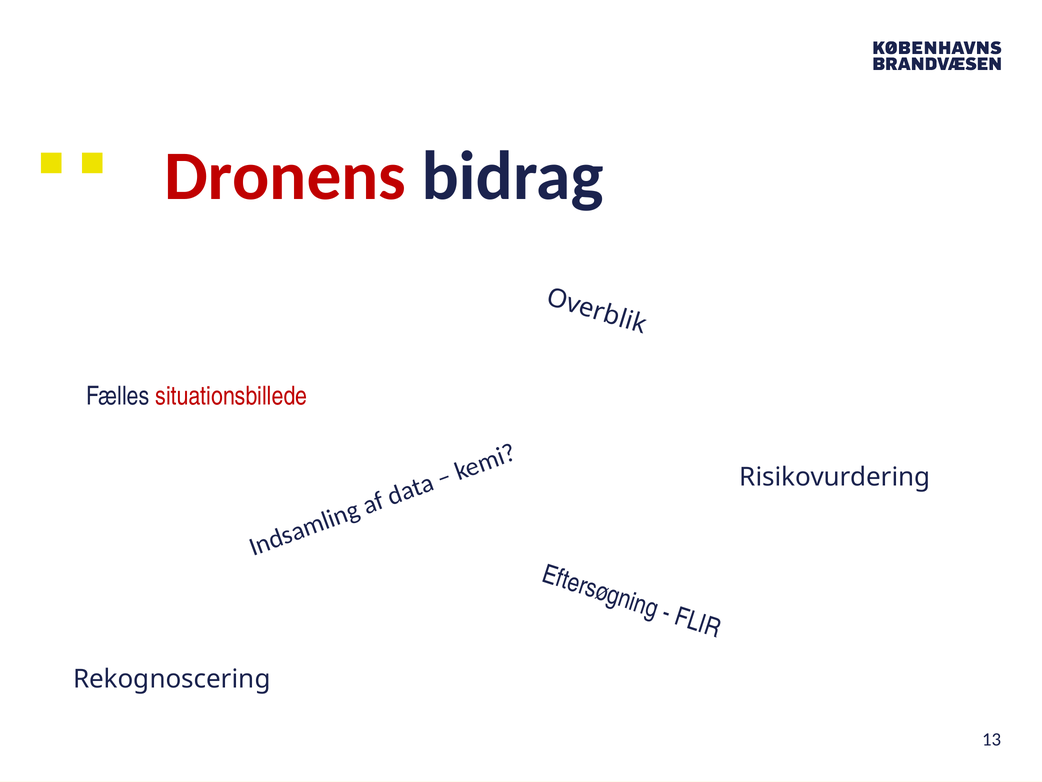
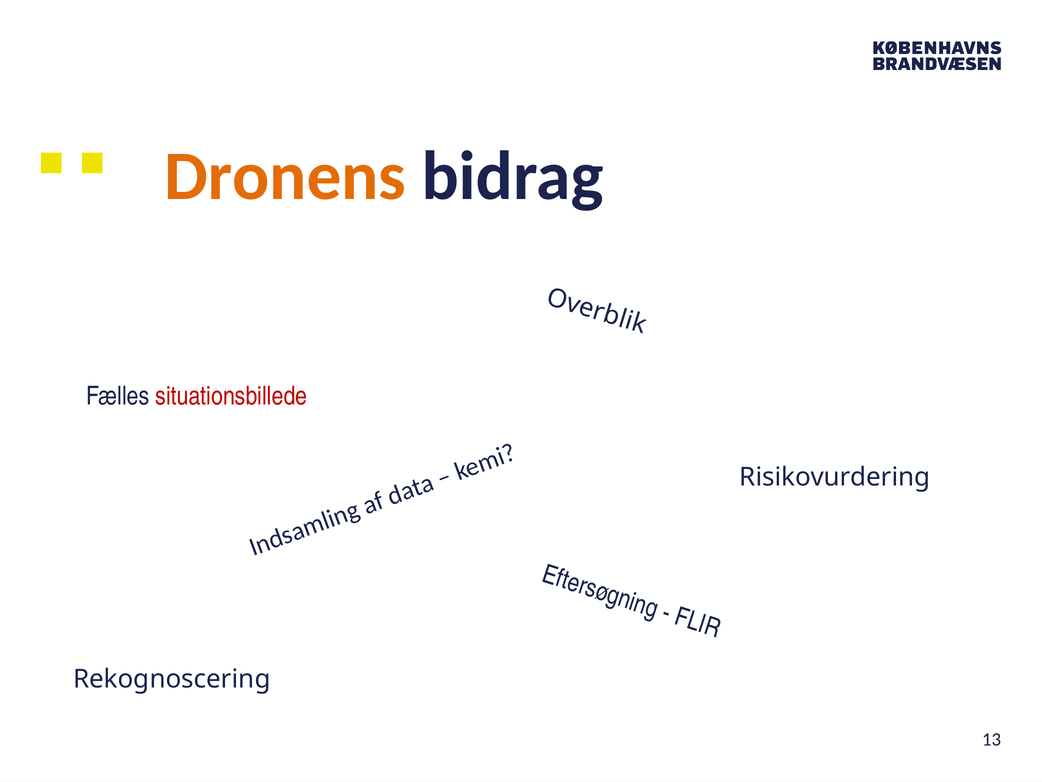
Dronens colour: red -> orange (285, 176)
